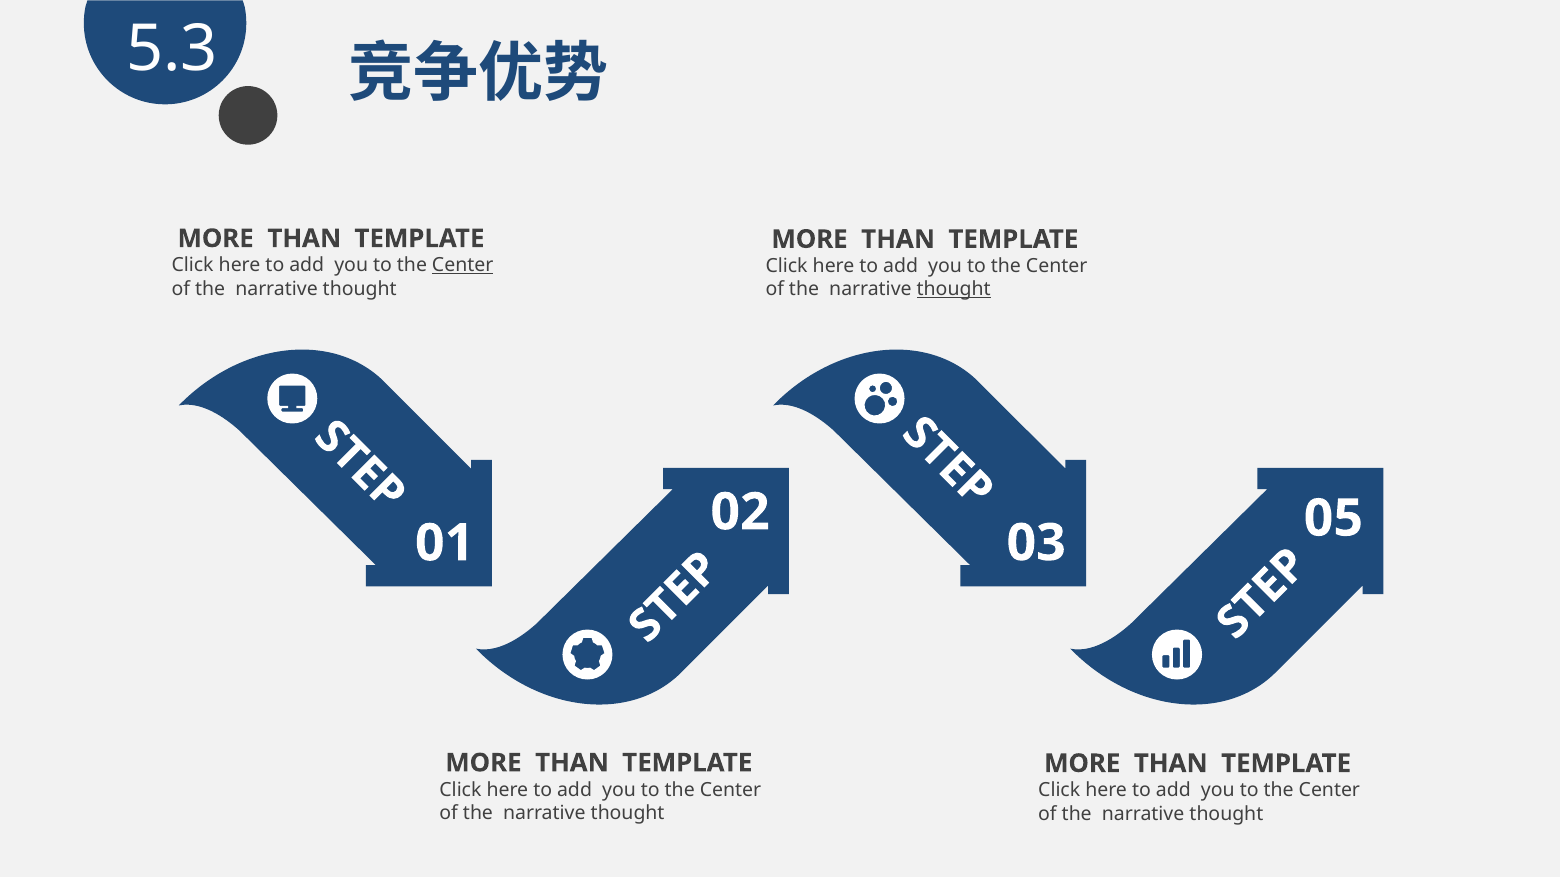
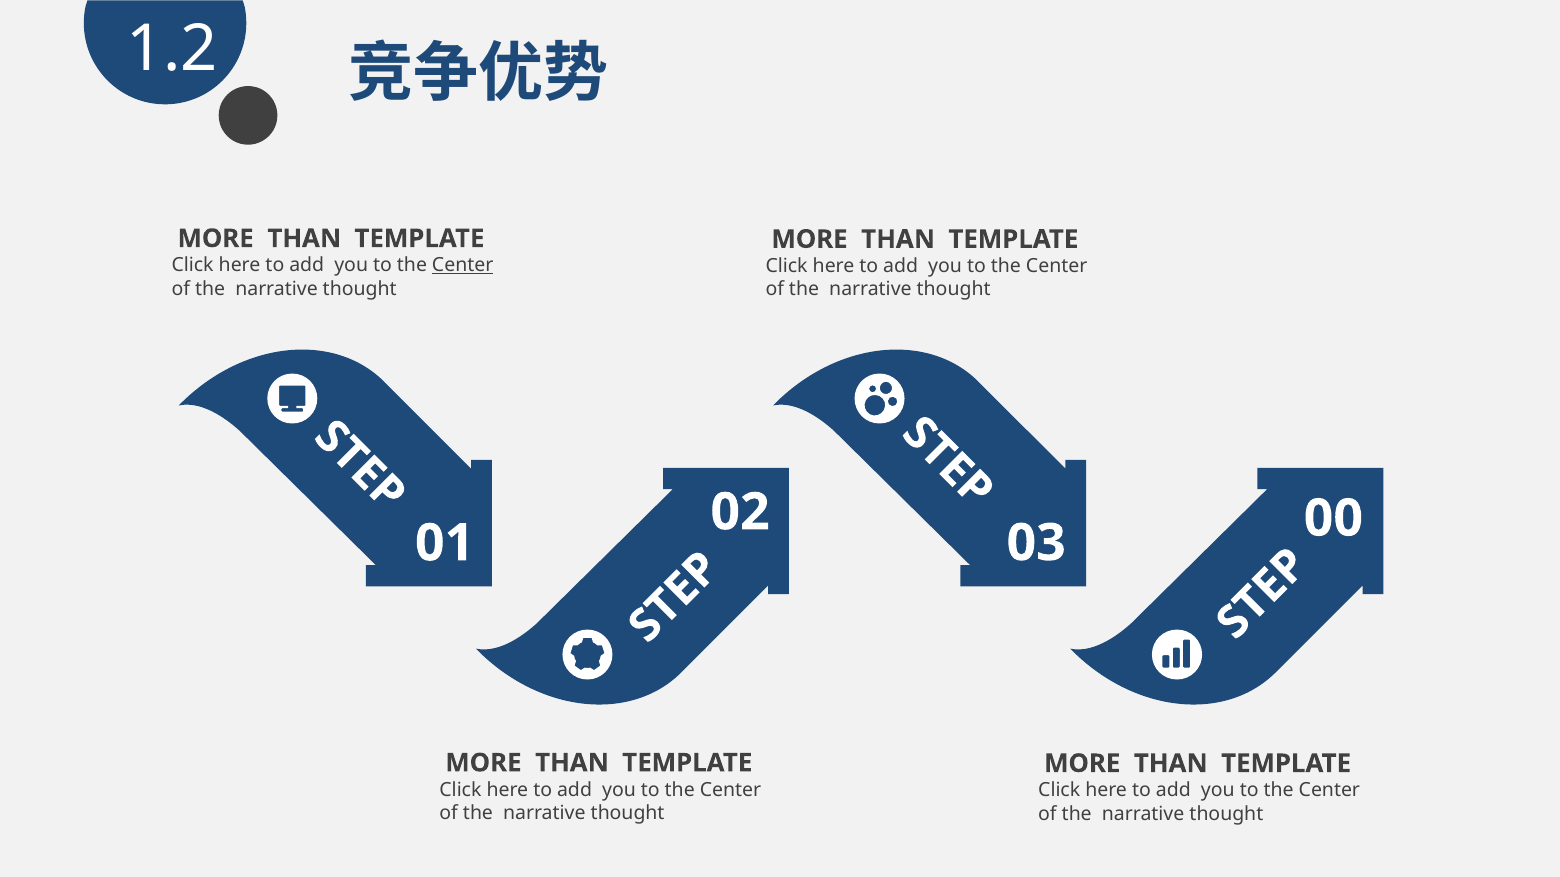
5.3: 5.3 -> 1.2 (172, 49)
thought underline: present -> none (954, 290)
05: 05 -> 00 (1333, 519)
